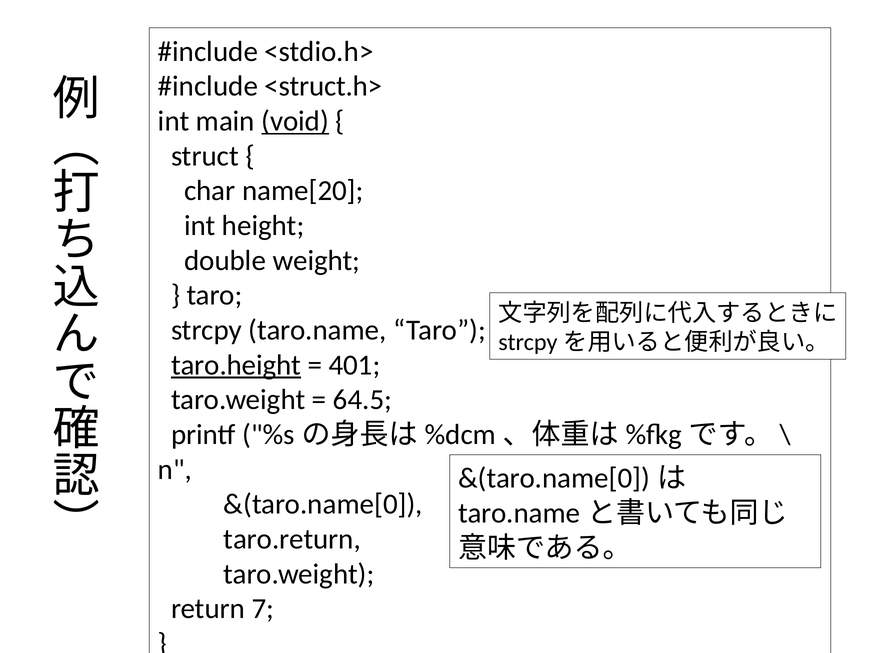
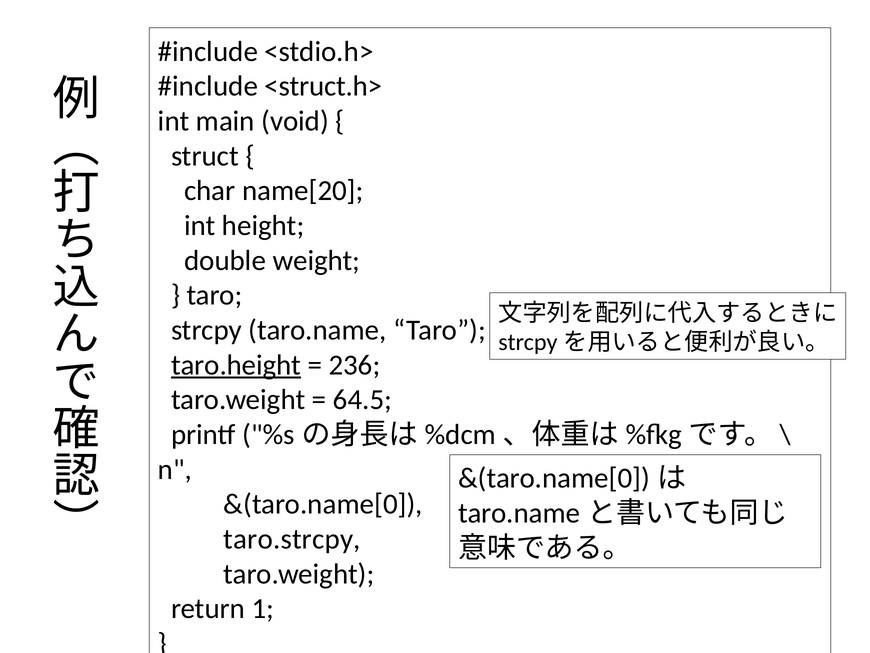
void underline: present -> none (295, 121)
401: 401 -> 236 (354, 365)
taro.return: taro.return -> taro.strcpy (292, 539)
7: 7 -> 1 (263, 608)
